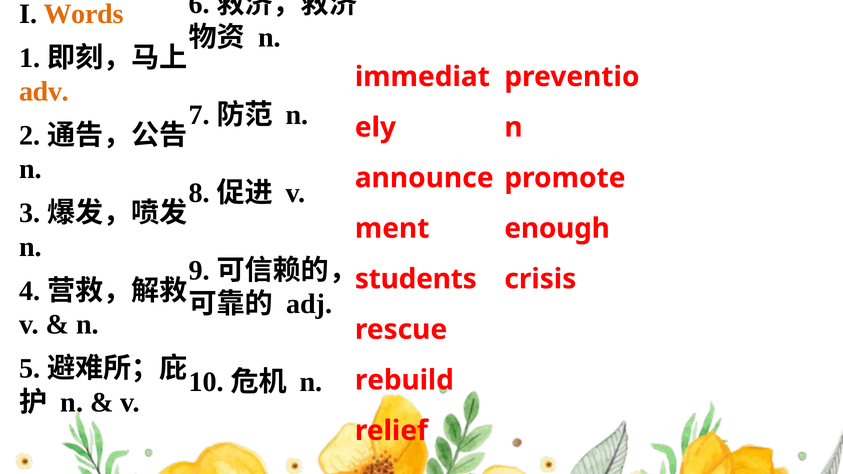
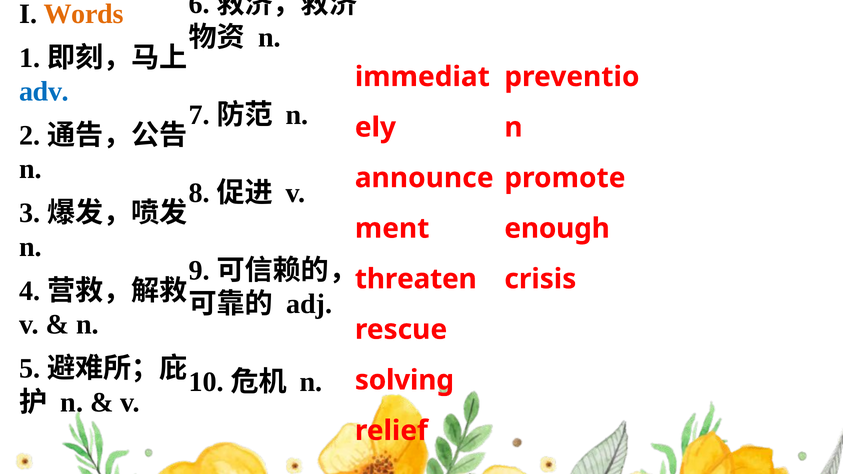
adv colour: orange -> blue (44, 92)
students: students -> threaten (416, 279)
rebuild: rebuild -> solving (404, 380)
